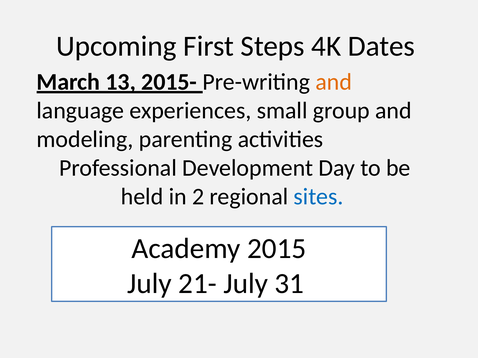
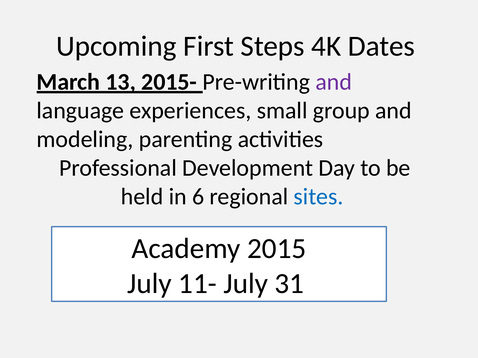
and colour: orange -> purple (334, 82)
2: 2 -> 6 (198, 197)
21-: 21- -> 11- (198, 284)
